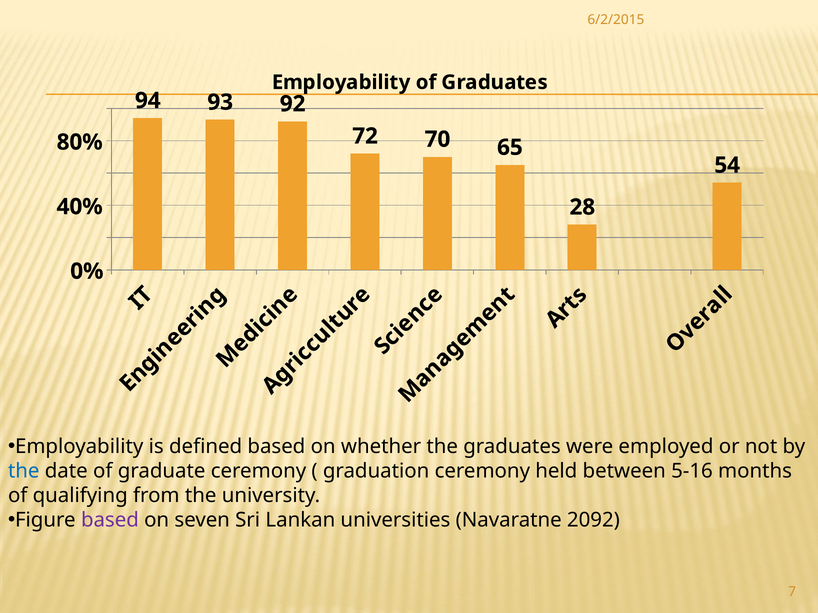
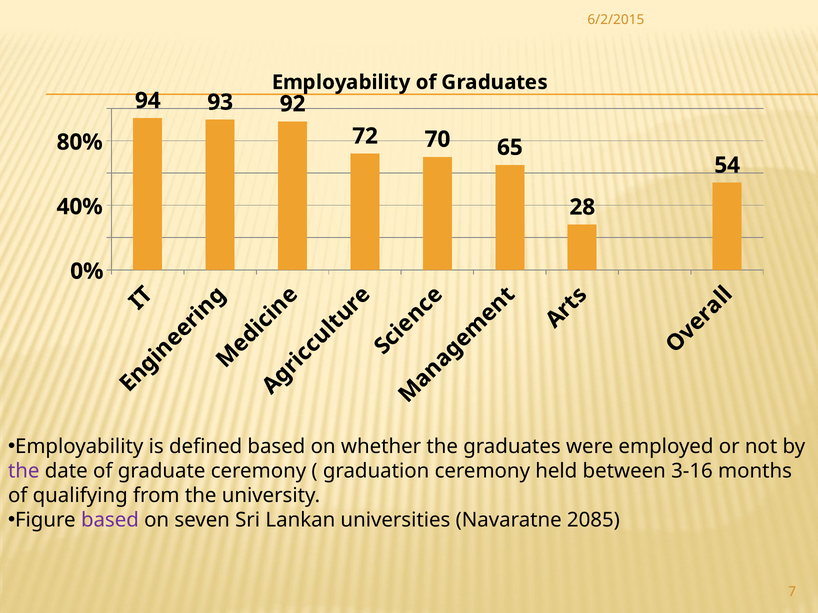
the colour: blue -> purple (24, 471)
5-16: 5-16 -> 3-16 (692, 471)
2092: 2092 -> 2085 (593, 520)
